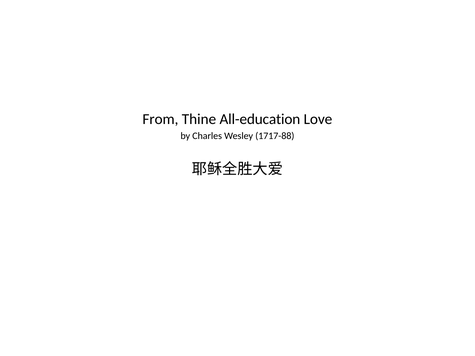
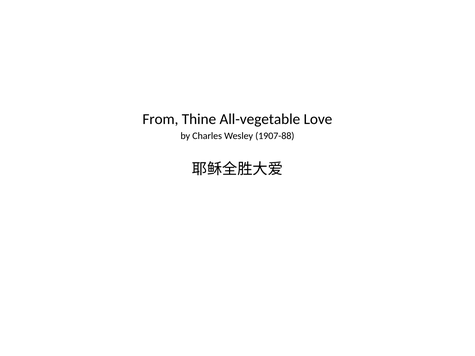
All-education: All-education -> All-vegetable (260, 119)
1717-88: 1717-88 -> 1907-88 (275, 136)
